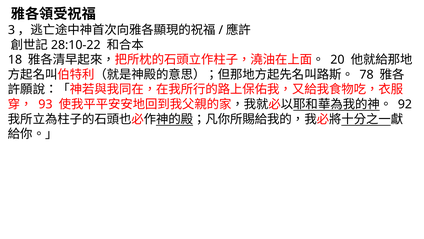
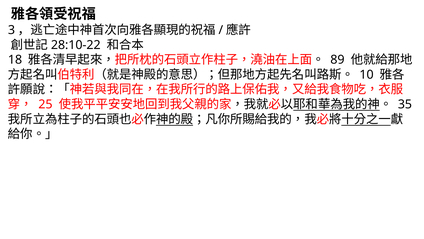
20: 20 -> 89 (337, 60)
78: 78 -> 10 (367, 75)
93: 93 -> 25 (45, 104)
92: 92 -> 35 (405, 104)
